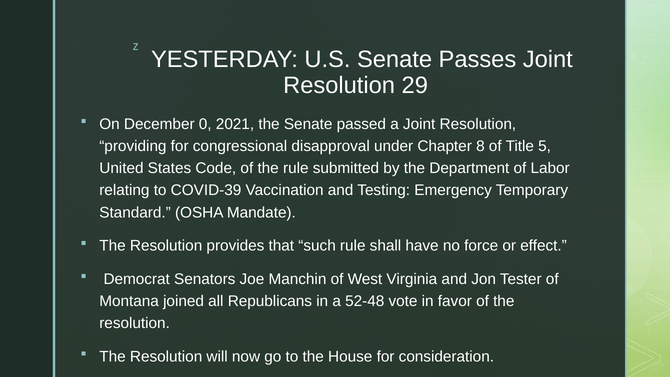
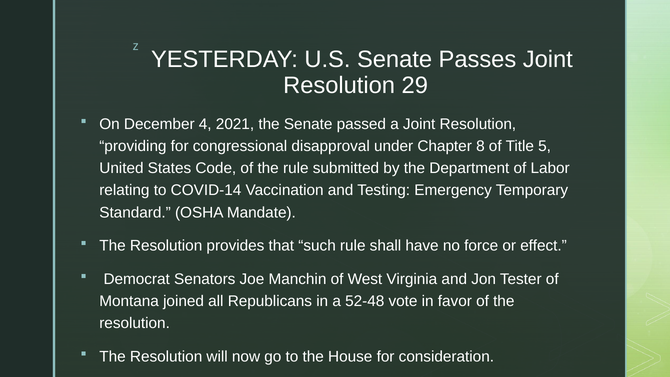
0: 0 -> 4 (205, 124)
COVID-39: COVID-39 -> COVID-14 (206, 190)
